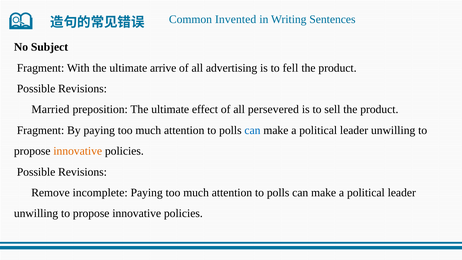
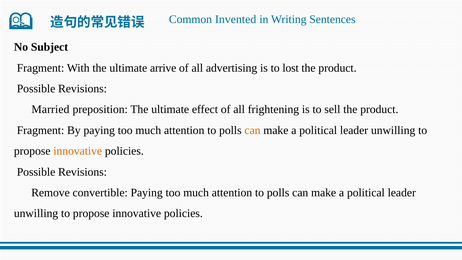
fell: fell -> lost (291, 68)
persevered: persevered -> frightening (273, 109)
can colour: blue -> orange (252, 130)
incomplete: incomplete -> convertible (100, 193)
